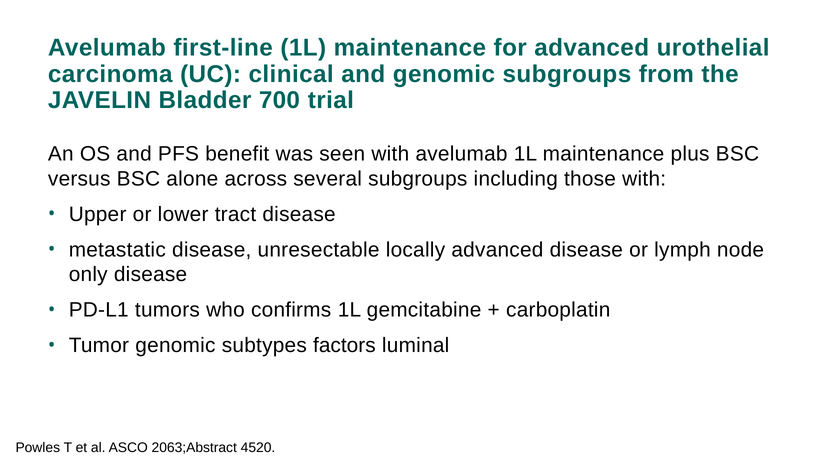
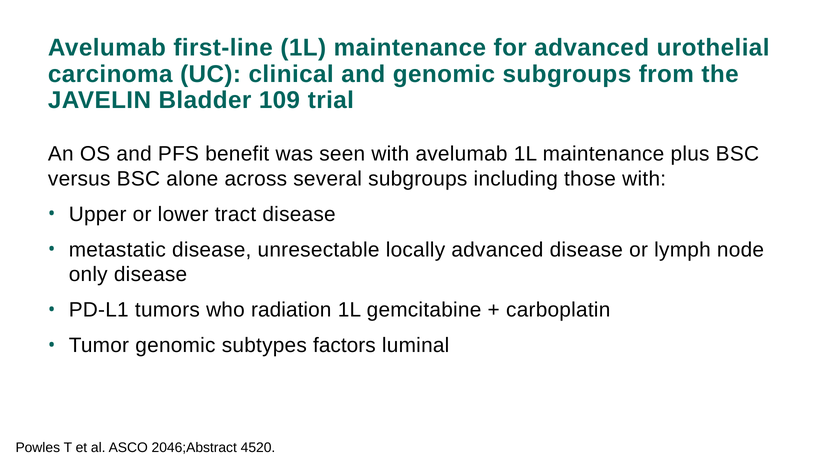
700: 700 -> 109 (279, 100)
confirms: confirms -> radiation (291, 310)
2063;Abstract: 2063;Abstract -> 2046;Abstract (194, 448)
